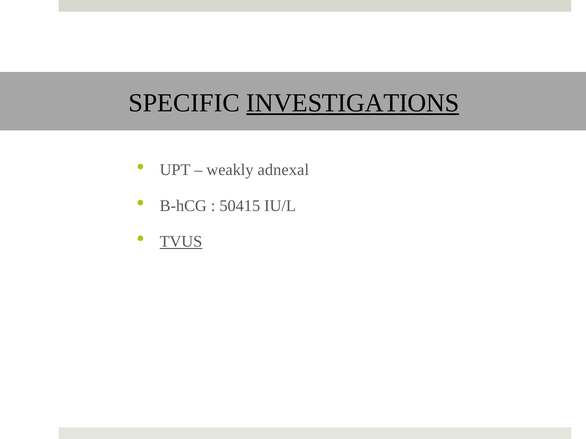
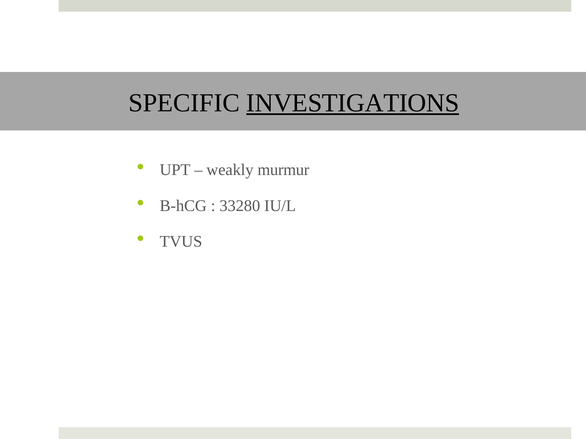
adnexal: adnexal -> murmur (283, 170)
50415: 50415 -> 33280 (240, 206)
TVUS underline: present -> none (181, 242)
